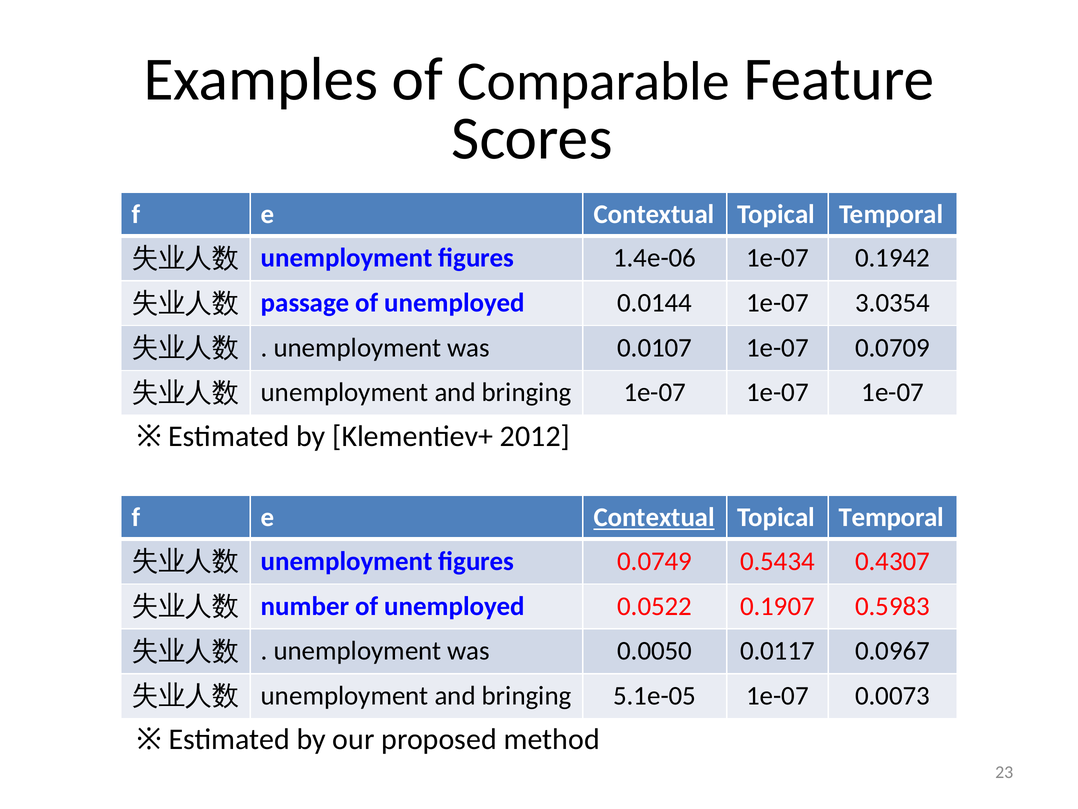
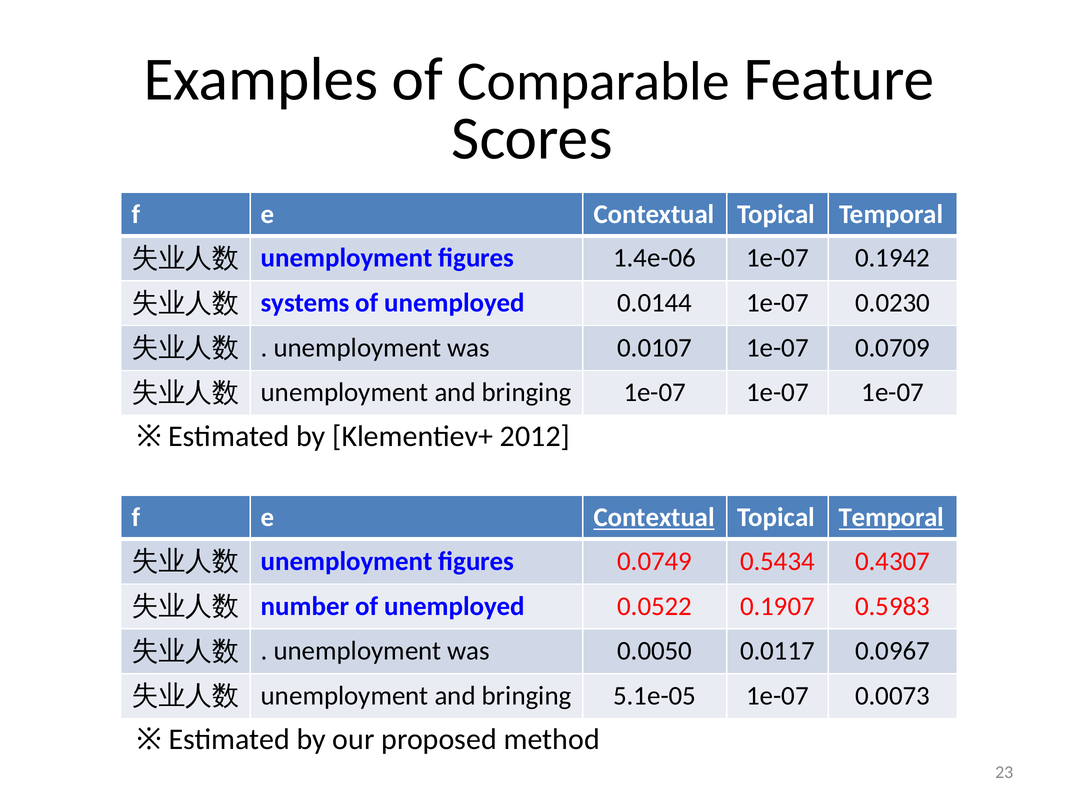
passage: passage -> systems (305, 303)
3.0354: 3.0354 -> 0.0230 (893, 303)
Temporal underline: none -> present (891, 517)
